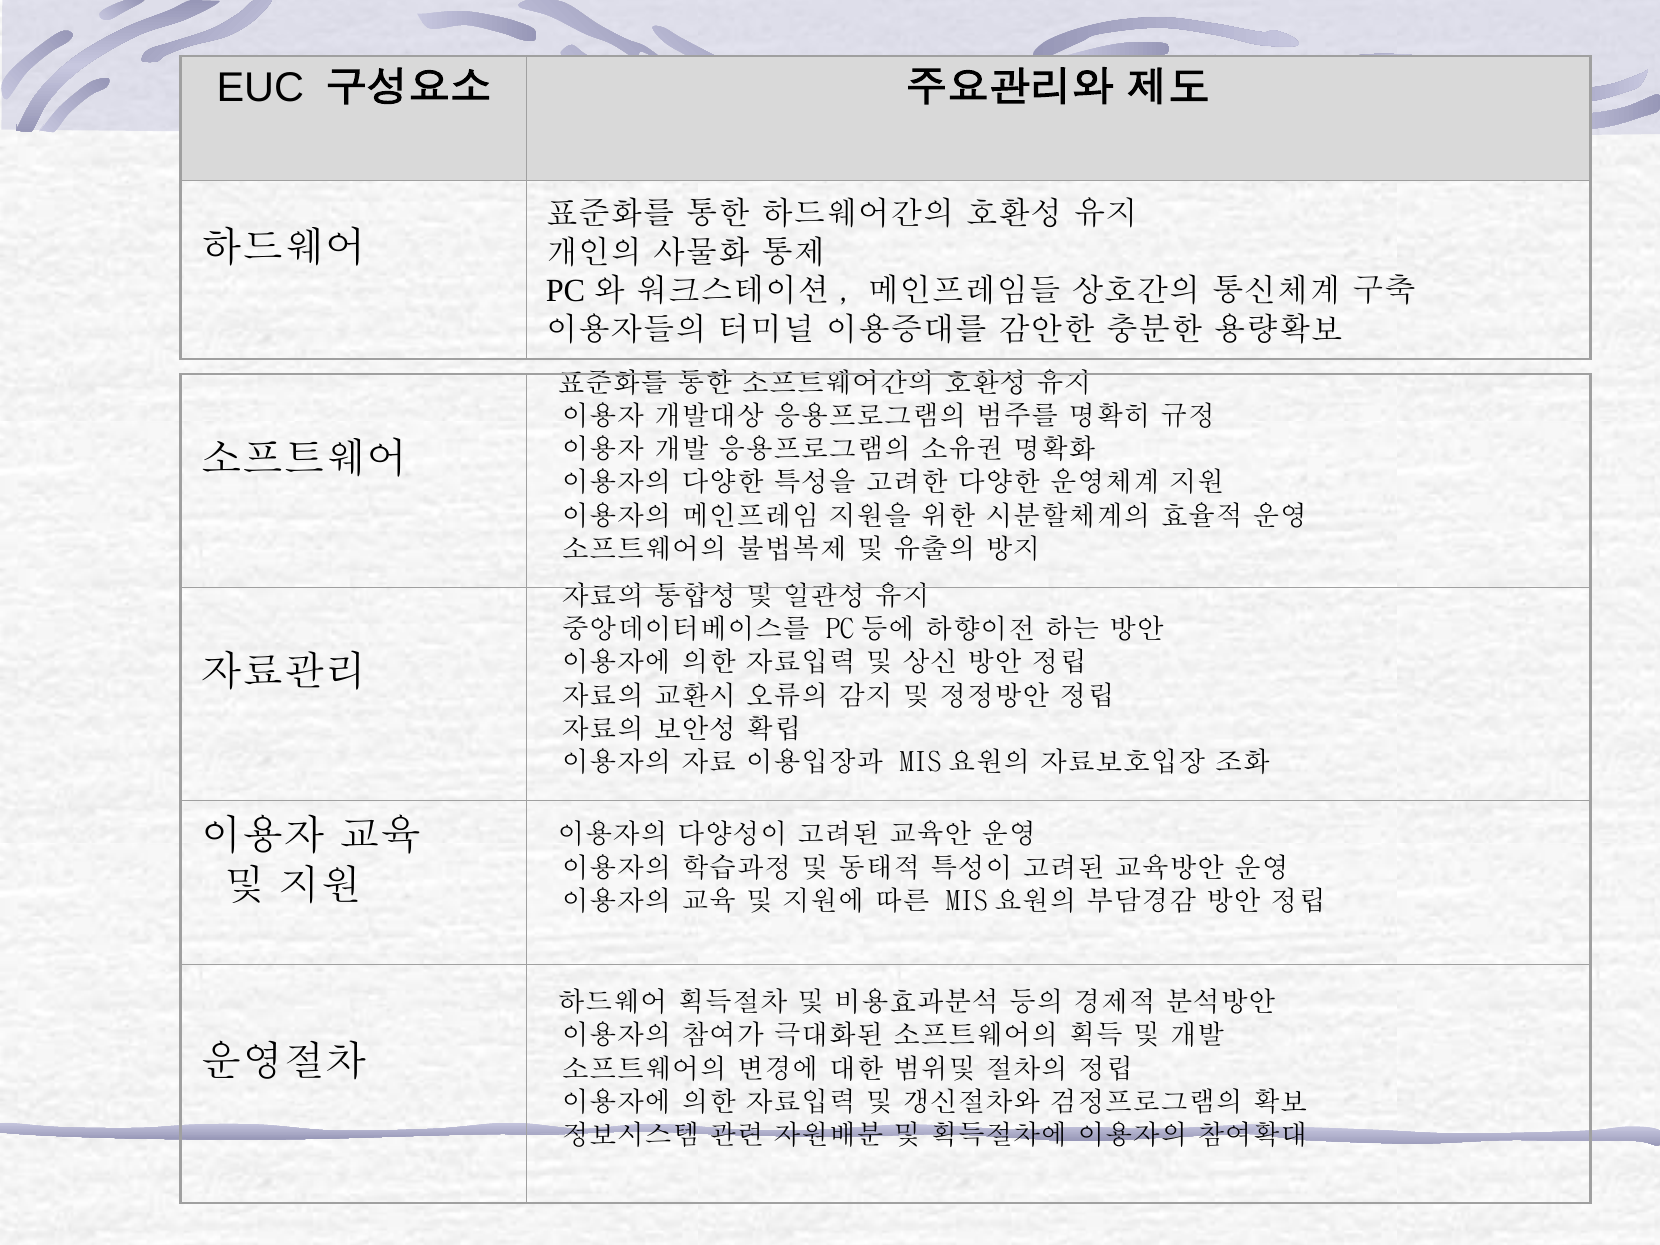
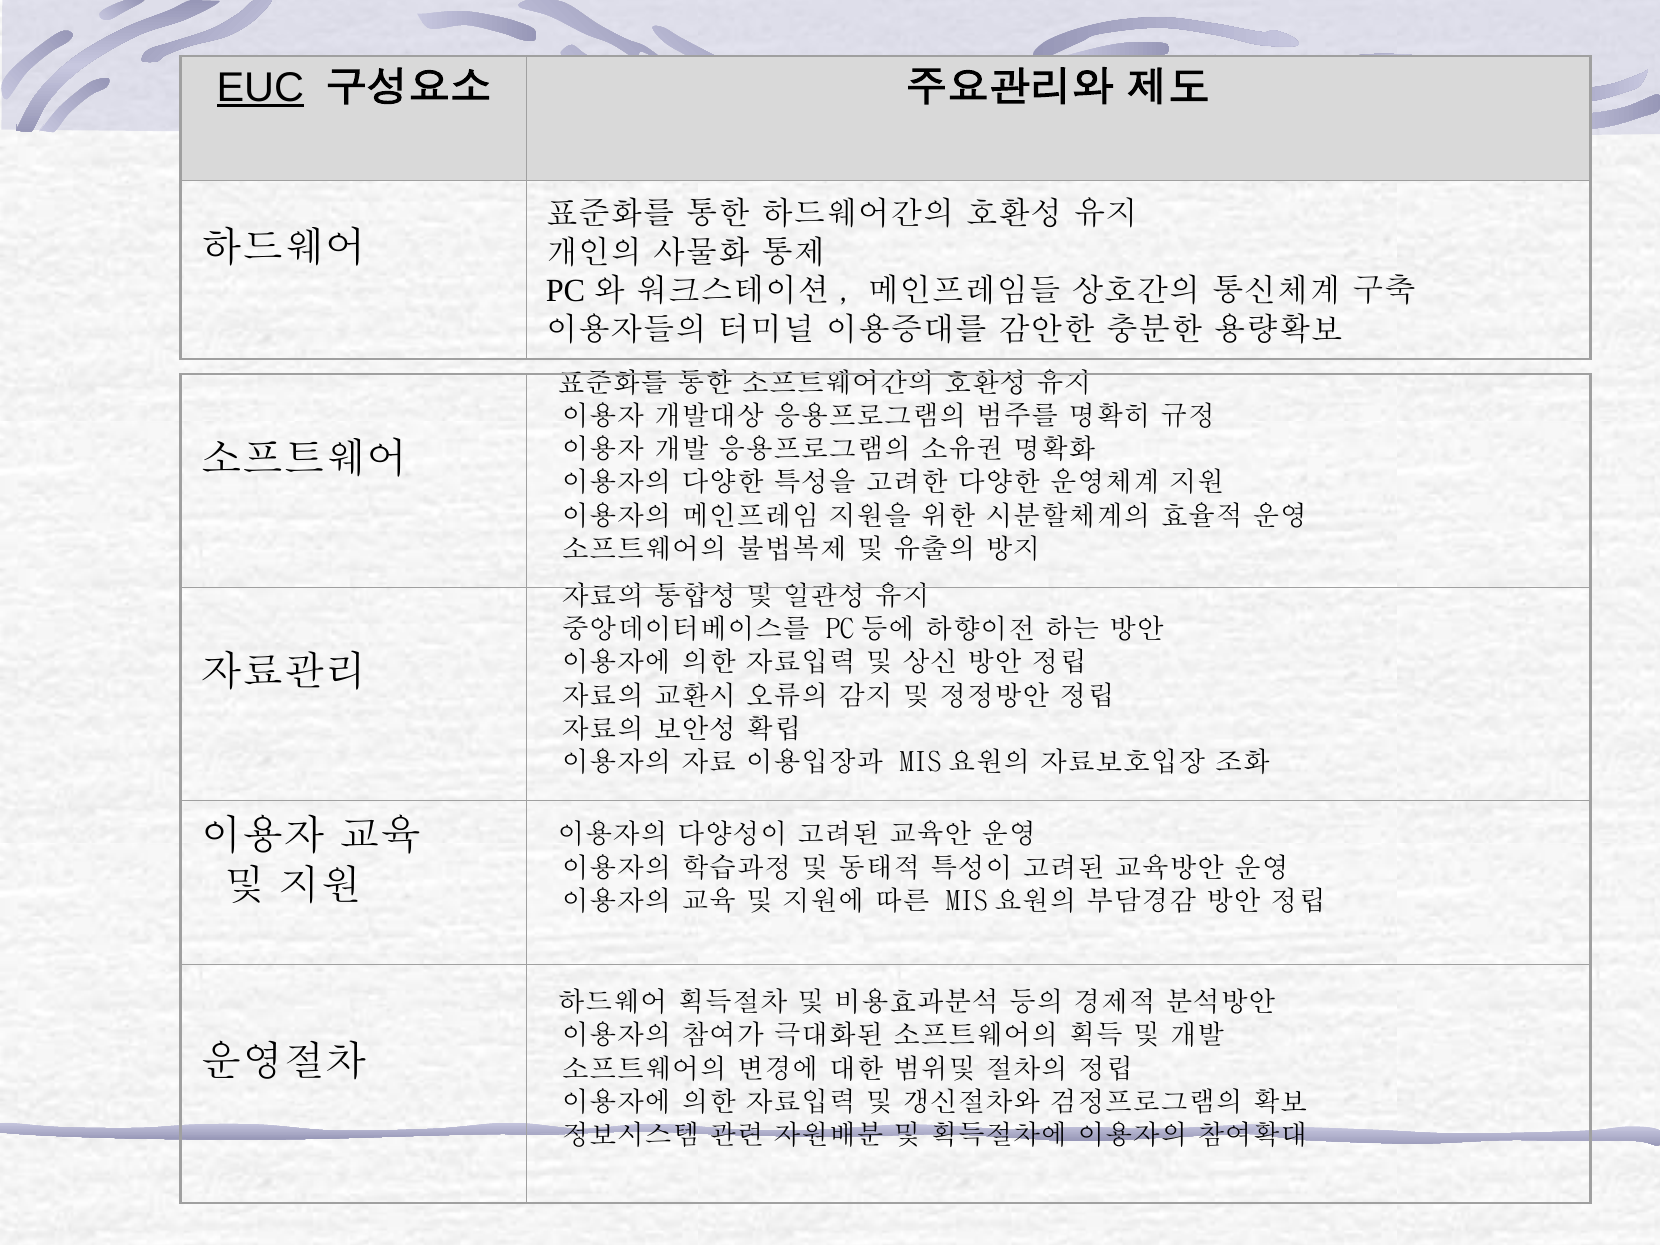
EUC underline: none -> present (260, 88)
